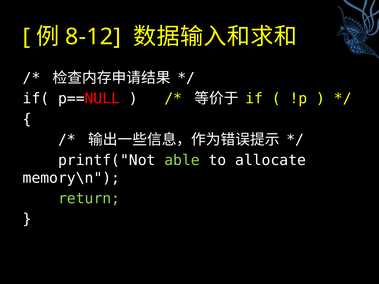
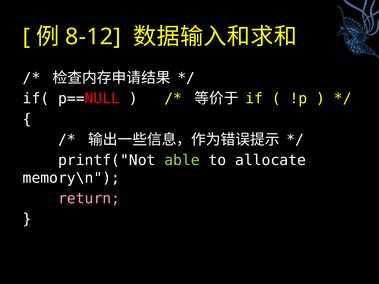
return colour: light green -> pink (89, 199)
